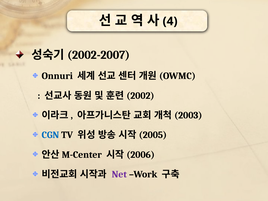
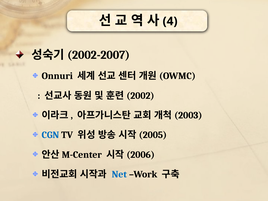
Net colour: purple -> blue (119, 174)
